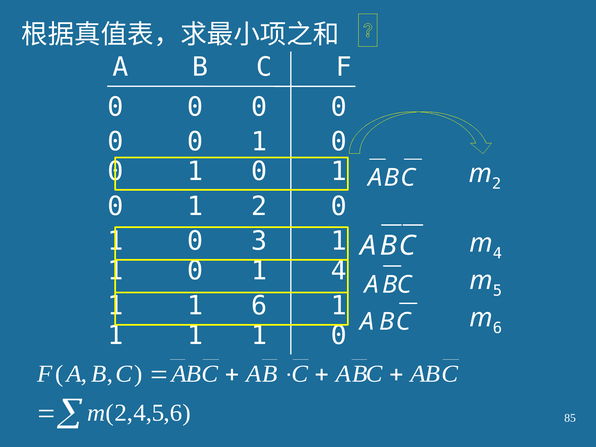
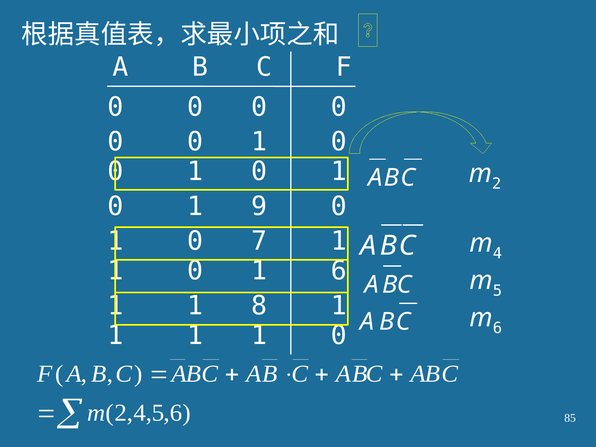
1 2: 2 -> 9 (259, 206)
3: 3 -> 7 (259, 241)
1 4: 4 -> 6 (339, 271)
1 6: 6 -> 8 (259, 306)
